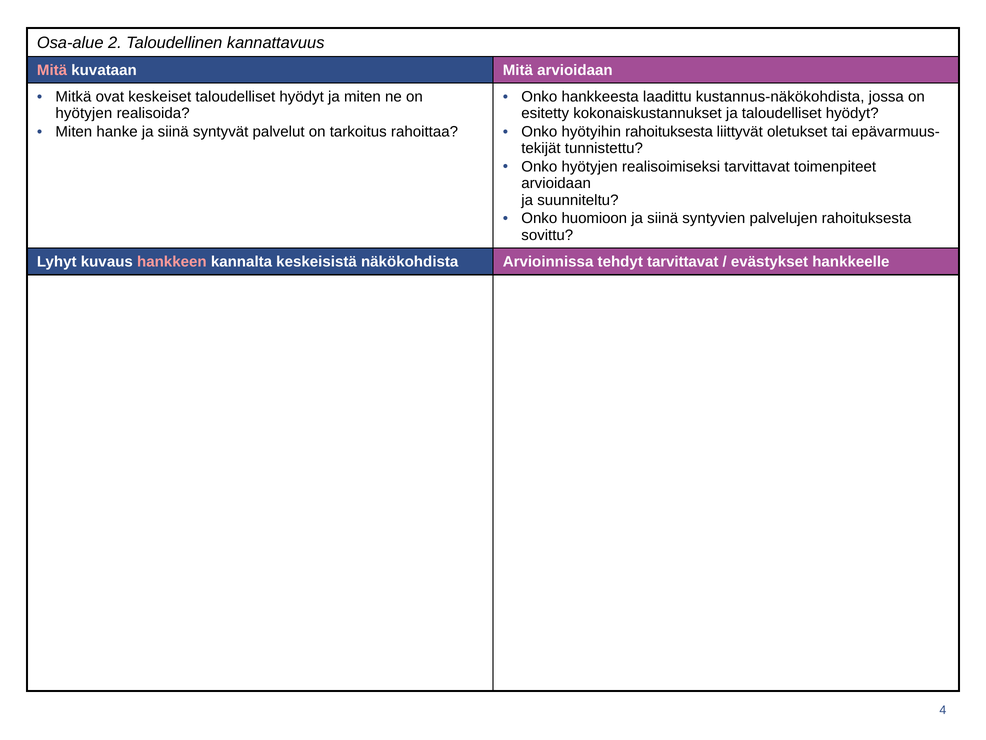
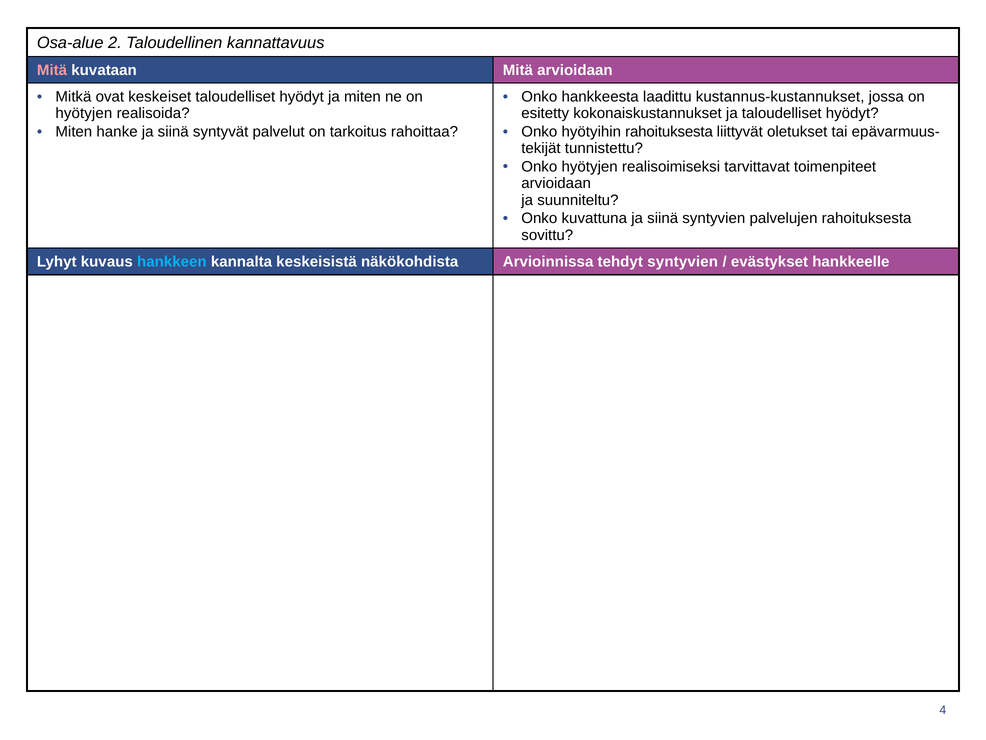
kustannus-näkökohdista: kustannus-näkökohdista -> kustannus-kustannukset (780, 97)
huomioon: huomioon -> kuvattuna (594, 218)
hankkeen colour: pink -> light blue (172, 262)
tehdyt tarvittavat: tarvittavat -> syntyvien (683, 262)
